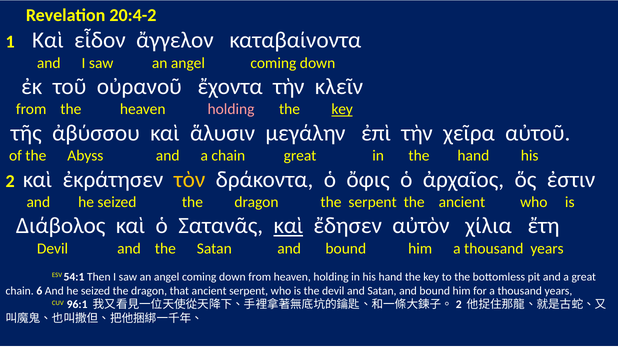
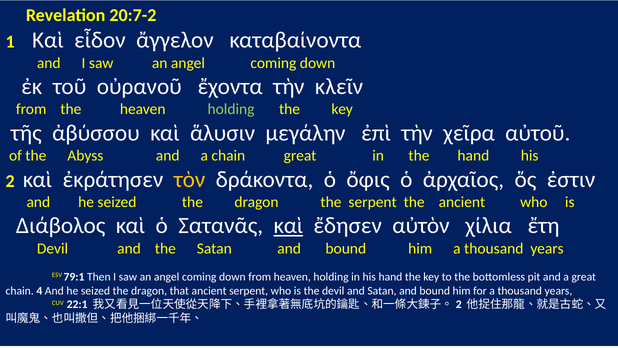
20:4-2: 20:4-2 -> 20:7-2 (133, 15)
holding colour: pink -> light green (231, 109)
key underline: present -> none (342, 109)
54:1: 54:1 -> 79:1 (74, 277)
6: 6 -> 4 (39, 291)
96:1: 96:1 -> 22:1 (77, 305)
